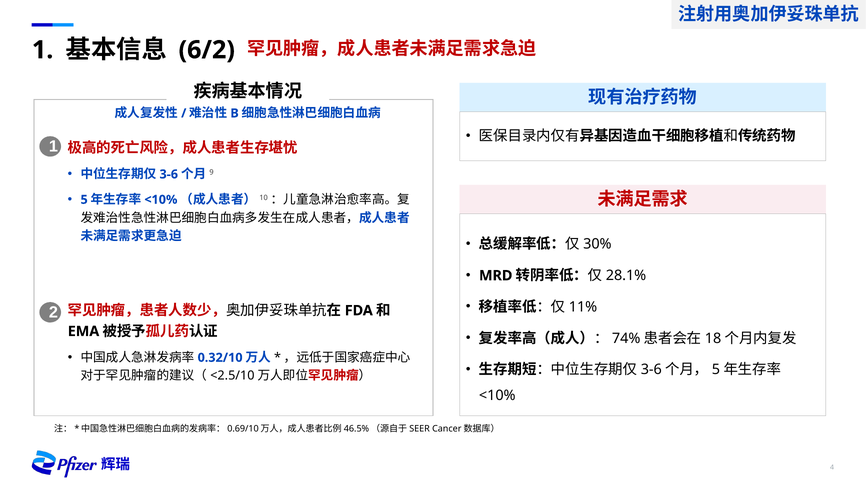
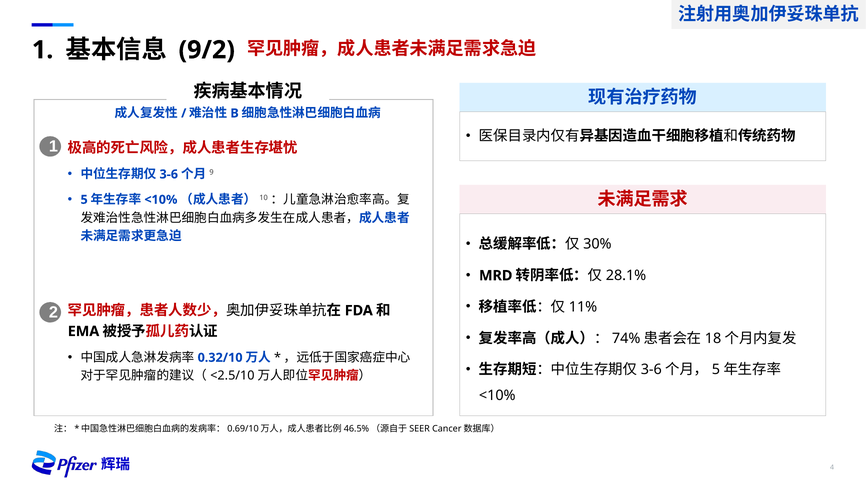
6/2: 6/2 -> 9/2 (207, 50)
